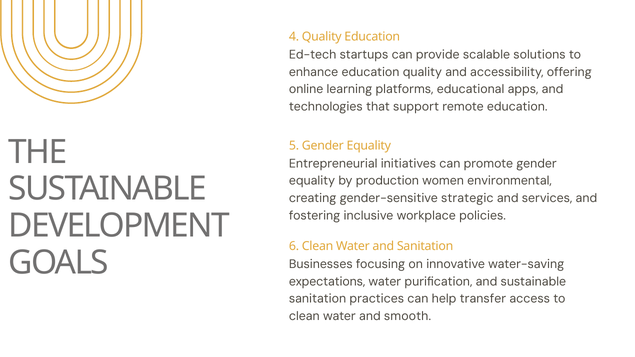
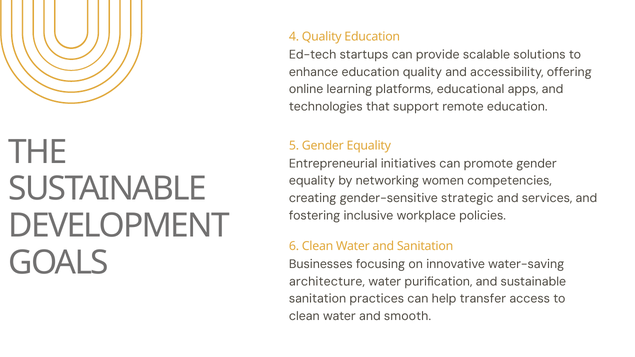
production: production -> networking (387, 181)
environmental: environmental -> competencies (510, 181)
expectations: expectations -> architecture (327, 282)
